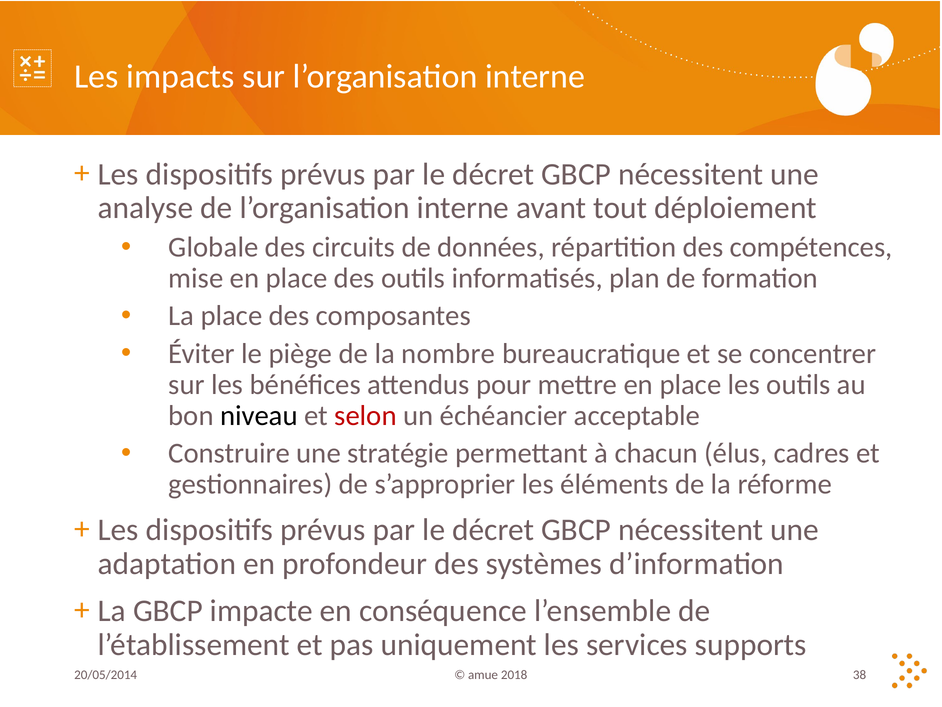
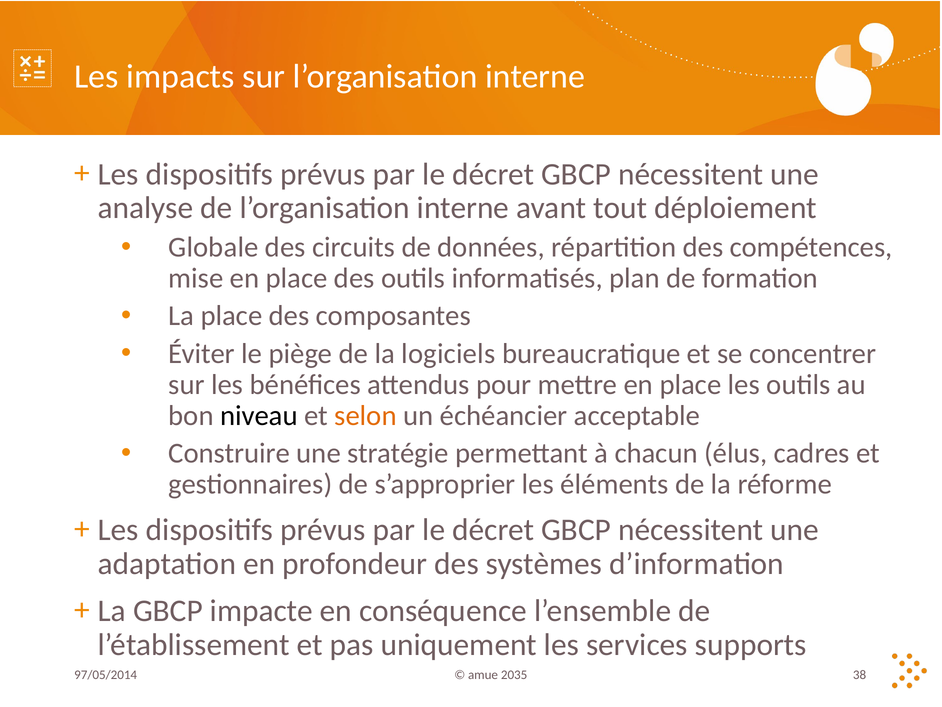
nombre: nombre -> logiciels (448, 353)
selon colour: red -> orange (365, 415)
20/05/2014: 20/05/2014 -> 97/05/2014 (106, 675)
2018: 2018 -> 2035 (514, 675)
